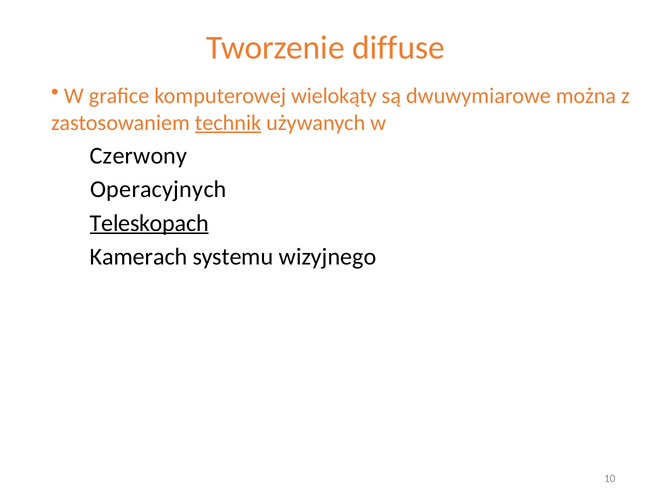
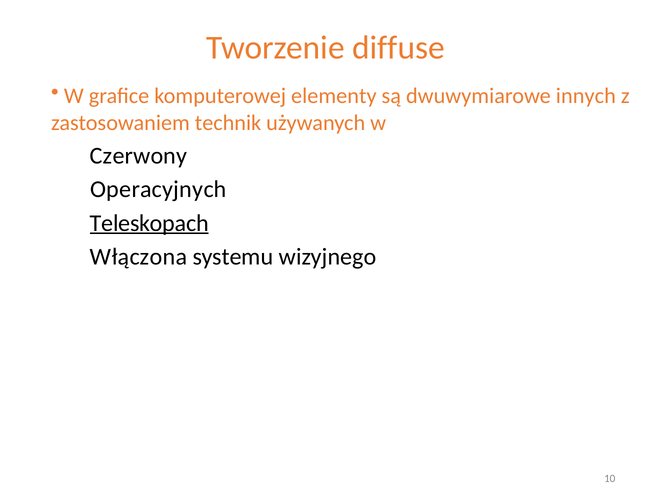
wielokąty: wielokąty -> elementy (334, 96)
można: można -> innych (586, 96)
technik underline: present -> none (228, 123)
Kamerach: Kamerach -> Włączona (139, 257)
